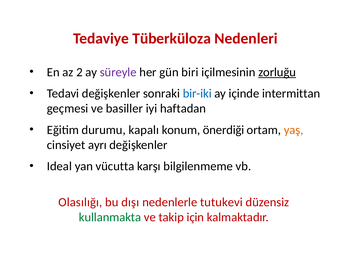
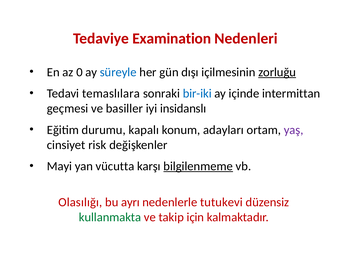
Tüberküloza: Tüberküloza -> Examination (172, 38)
2: 2 -> 0 (79, 72)
süreyle colour: purple -> blue (118, 72)
biri: biri -> dışı (190, 72)
Tedavi değişkenler: değişkenler -> temaslılara (111, 93)
haftadan: haftadan -> insidanslı (183, 109)
önerdiği: önerdiği -> adayları (223, 130)
yaş colour: orange -> purple (294, 130)
ayrı: ayrı -> risk (97, 145)
Ideal: Ideal -> Mayi (59, 166)
bilgilenmeme underline: none -> present (198, 166)
dışı: dışı -> ayrı (130, 202)
